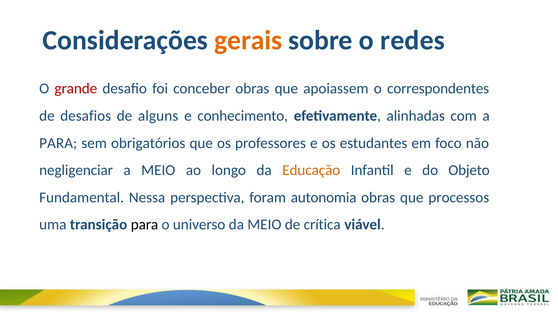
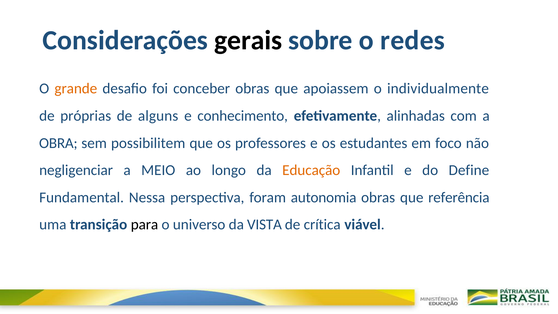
gerais colour: orange -> black (248, 40)
grande colour: red -> orange (76, 89)
correspondentes: correspondentes -> individualmente (438, 89)
desafios: desafios -> próprias (86, 116)
PARA: PARA -> OBRA (58, 143)
obrigatórios: obrigatórios -> possibilitem (148, 143)
Objeto: Objeto -> Define (469, 170)
processos: processos -> referência (459, 197)
da MEIO: MEIO -> VISTA (264, 225)
